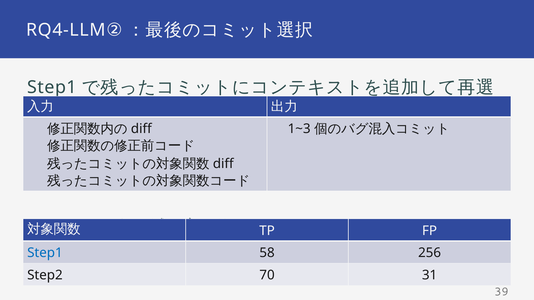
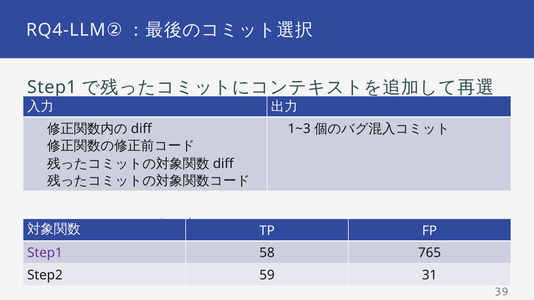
Step1 colour: blue -> purple (45, 253)
256: 256 -> 765 (430, 253)
70: 70 -> 59 (267, 275)
